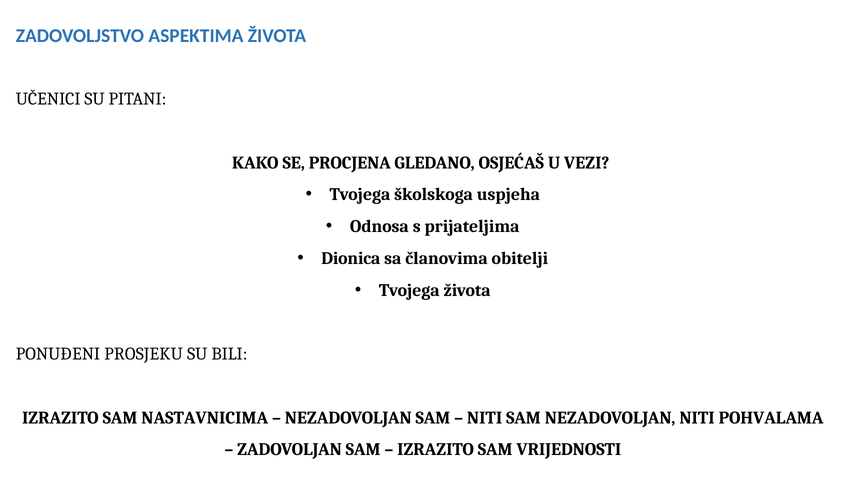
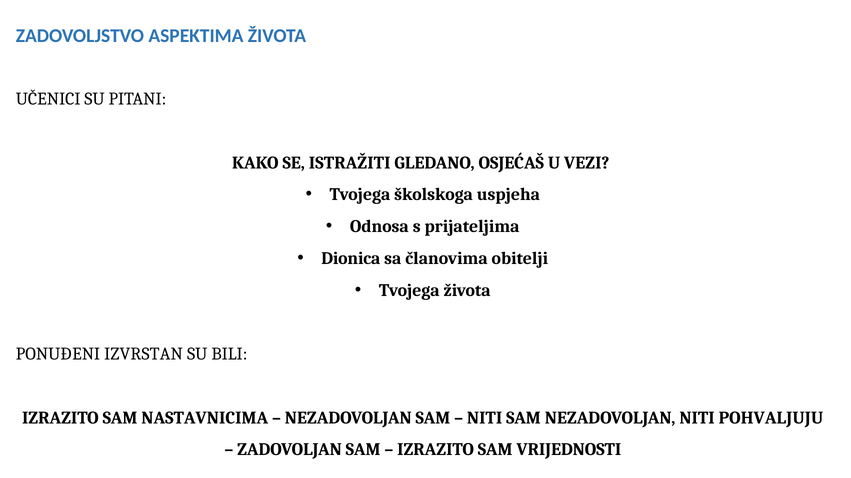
PROCJENA: PROCJENA -> ISTRAŽITI (350, 163)
PROSJEKU: PROSJEKU -> IZVRSTAN (144, 354)
POHVALAMA: POHVALAMA -> POHVALJUJU (771, 418)
